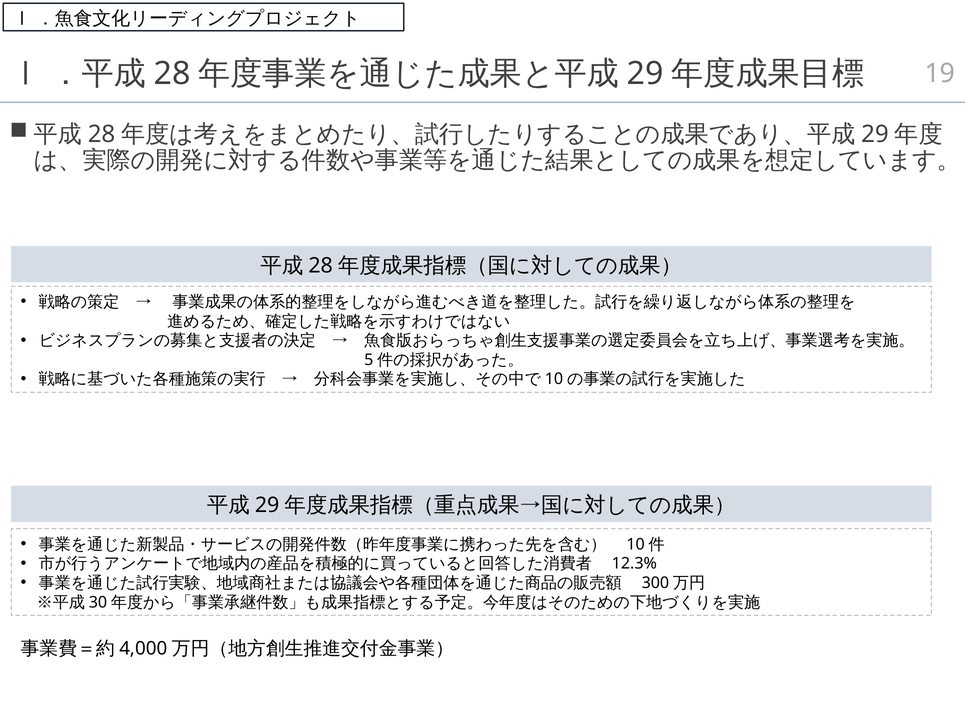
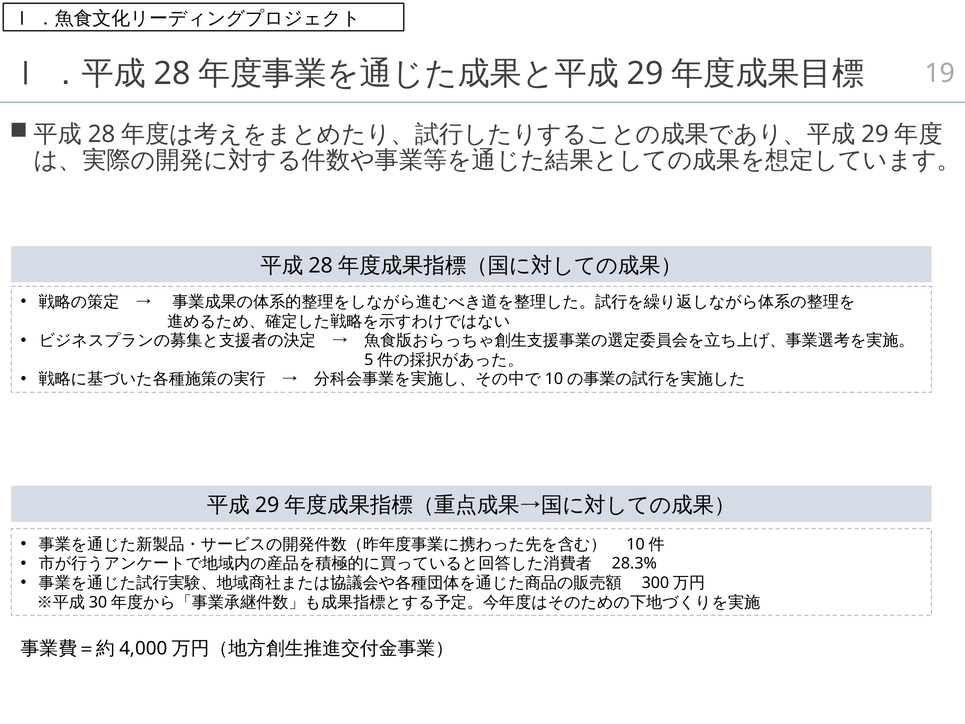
12.3%: 12.3% -> 28.3% (634, 563)
